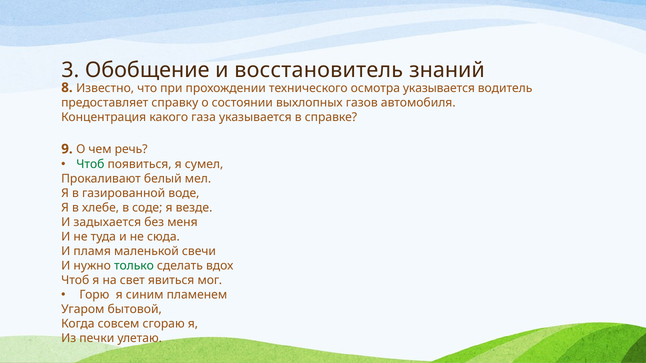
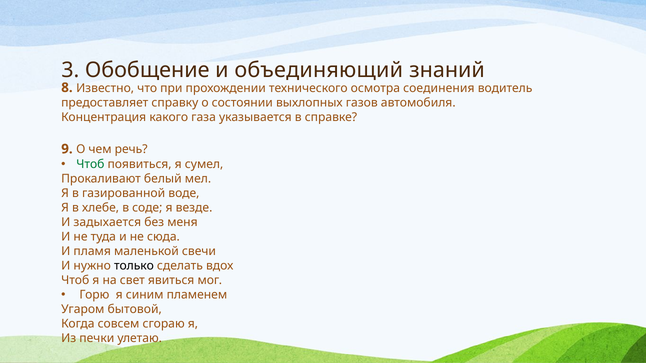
восстановитель: восстановитель -> объединяющий (319, 70)
осмотра указывается: указывается -> соединения (439, 88)
только colour: green -> black (134, 266)
